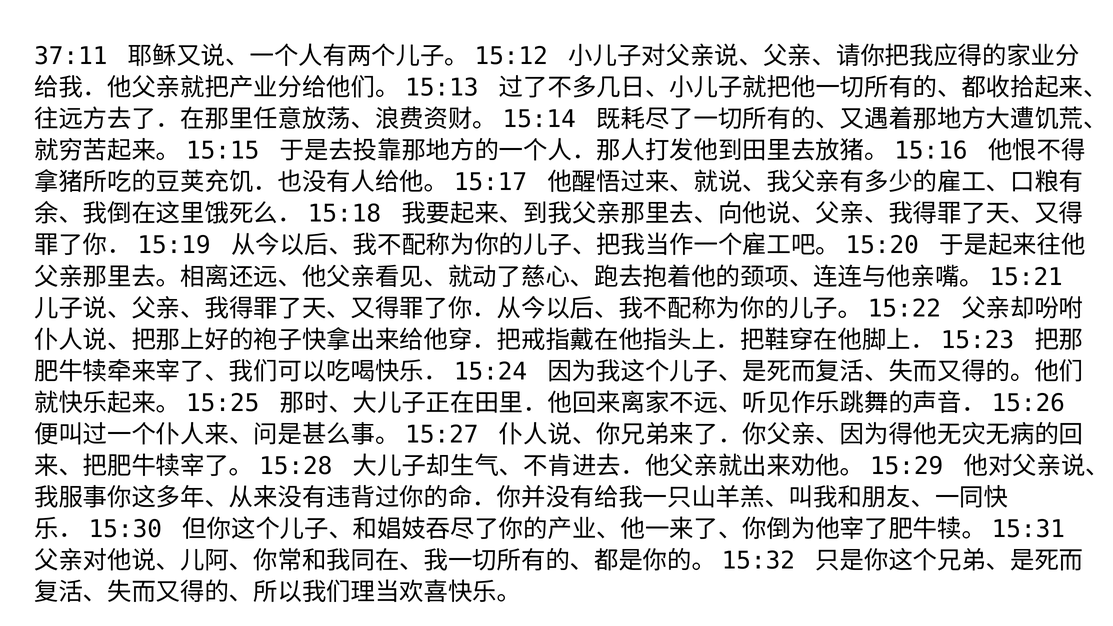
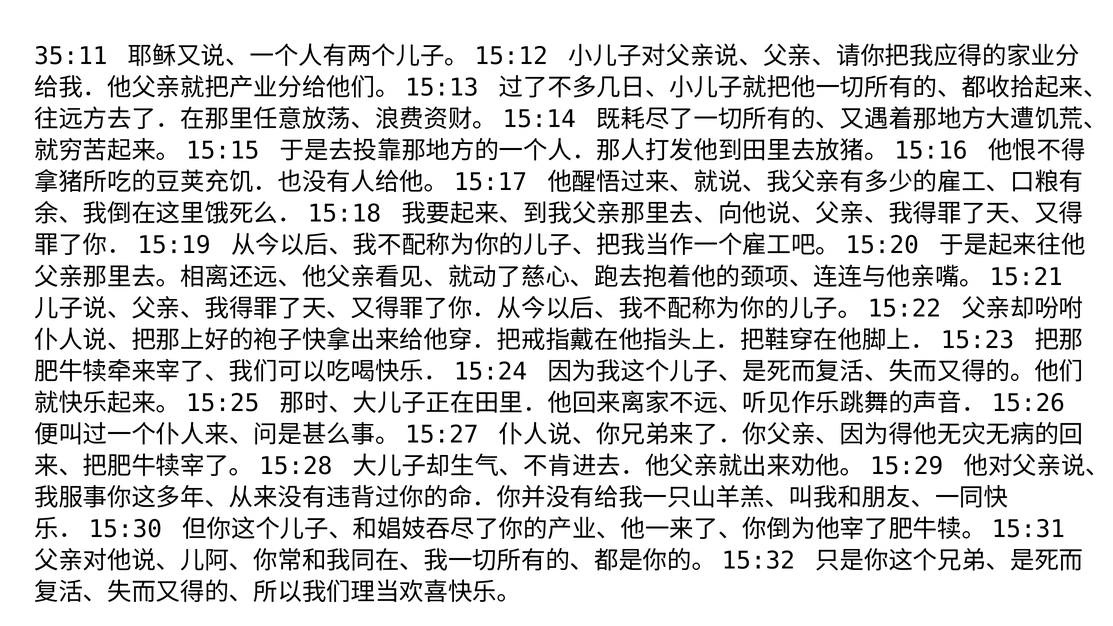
37:11: 37:11 -> 35:11 (71, 56)
